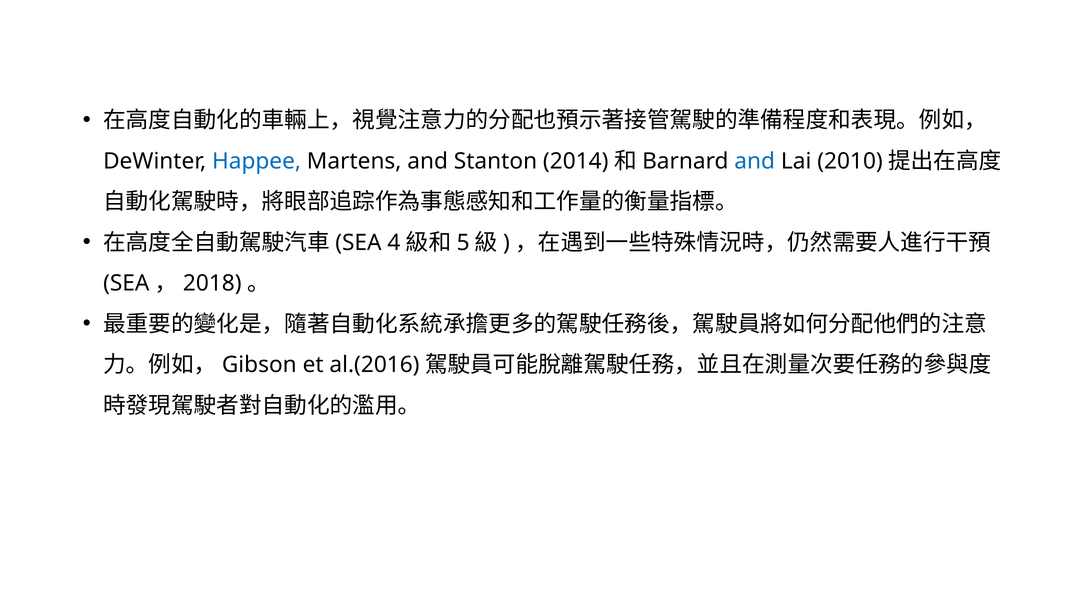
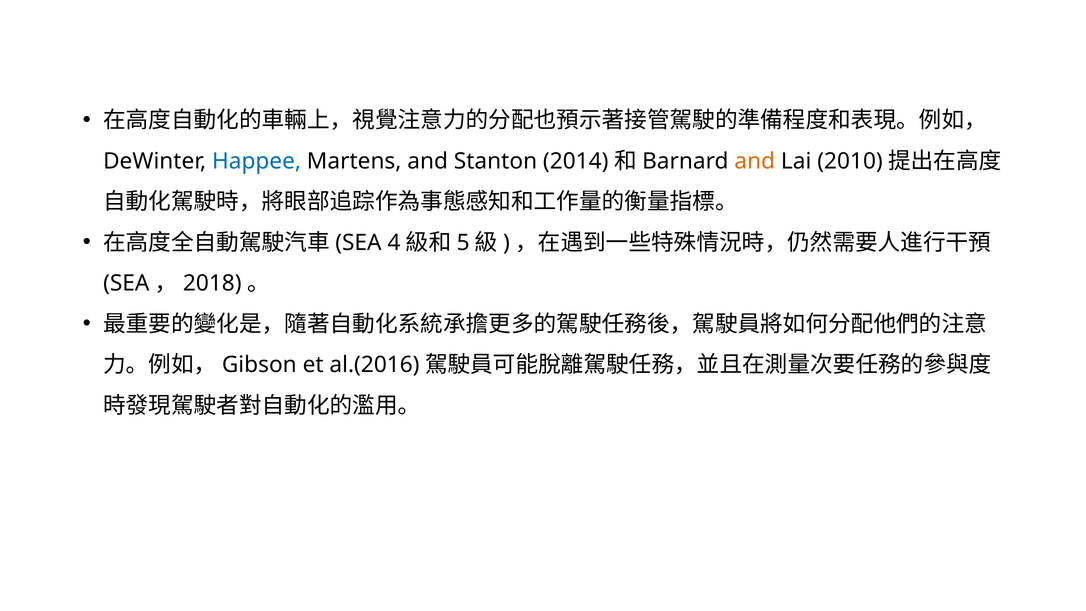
and colour: blue -> orange (755, 161)
